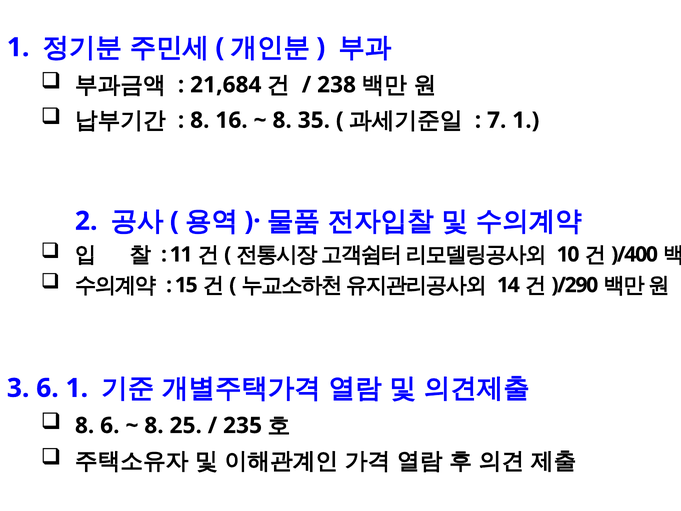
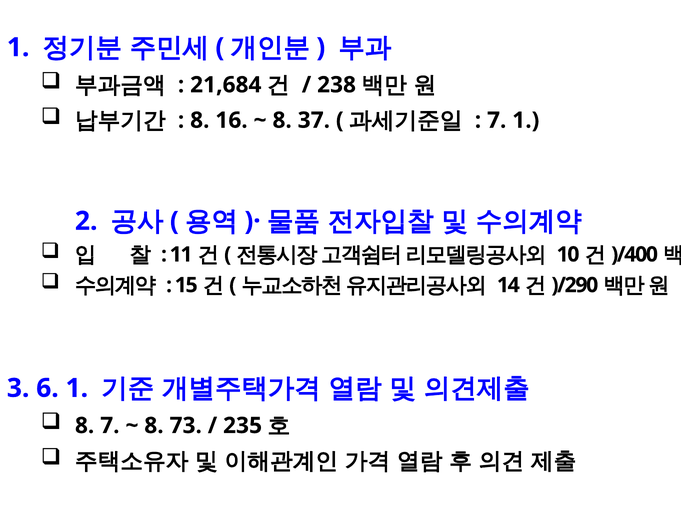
35: 35 -> 37 (314, 120)
8 6: 6 -> 7 (110, 425)
25: 25 -> 73 (186, 425)
